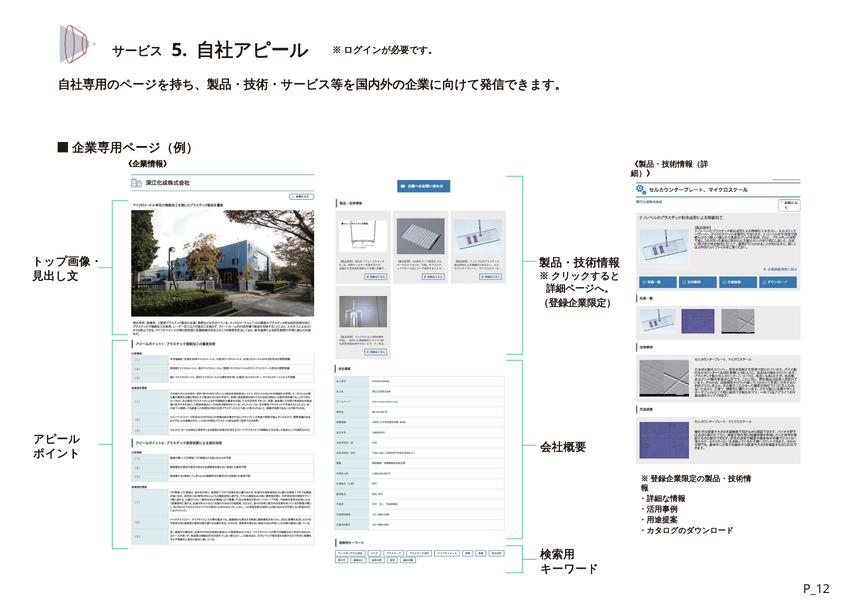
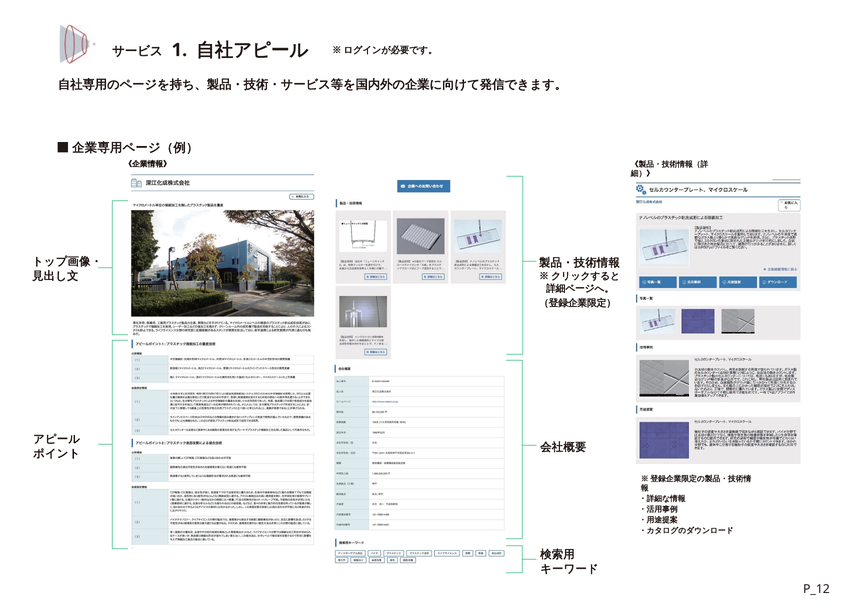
5: 5 -> 1 (179, 50)
